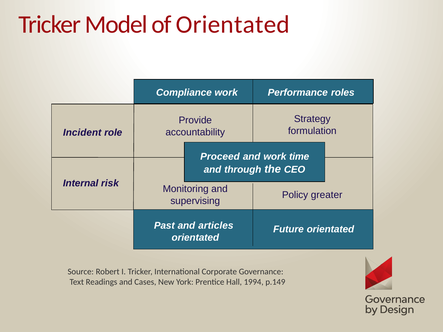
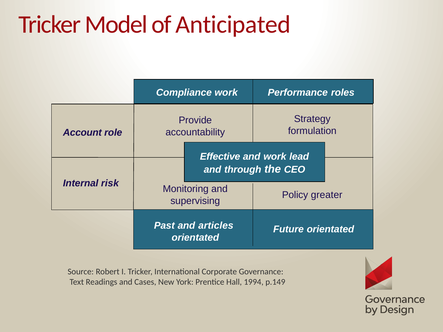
of Orientated: Orientated -> Anticipated (233, 25)
Incident: Incident -> Account (82, 133)
Proceed: Proceed -> Effective (220, 157)
time: time -> lead (299, 157)
